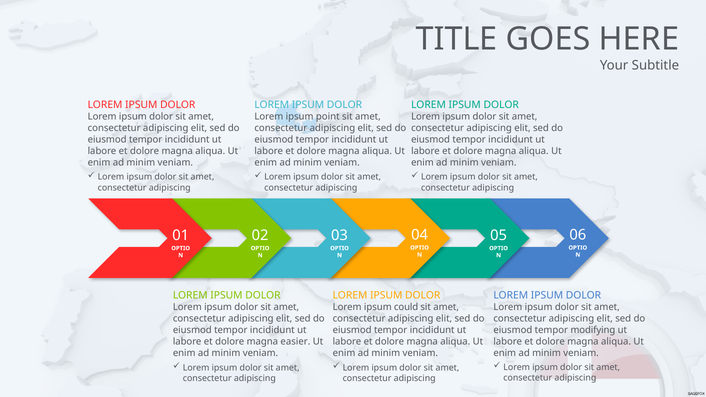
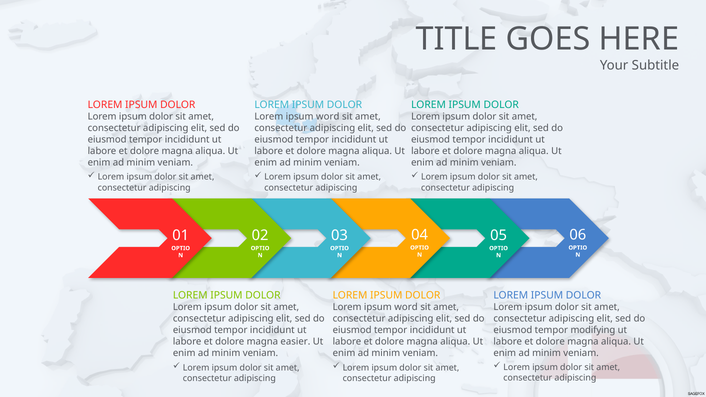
point: point -> word (328, 117)
could: could -> word (406, 307)
